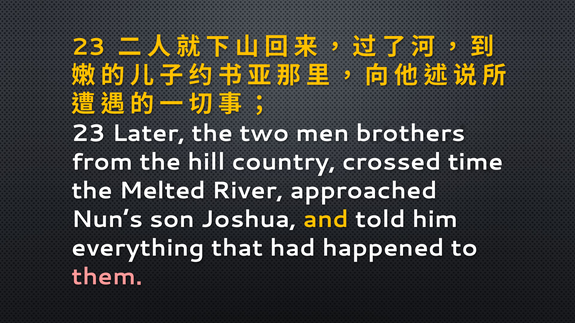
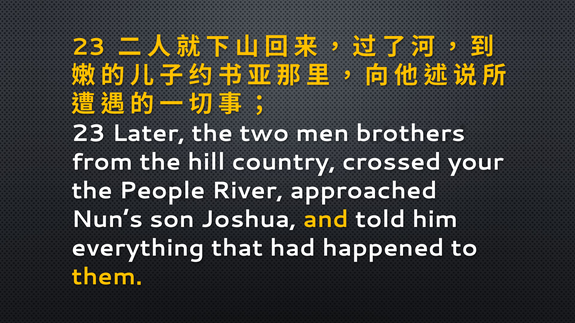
time: time -> your (476, 162)
Melted: Melted -> People (162, 191)
them colour: pink -> yellow (107, 277)
